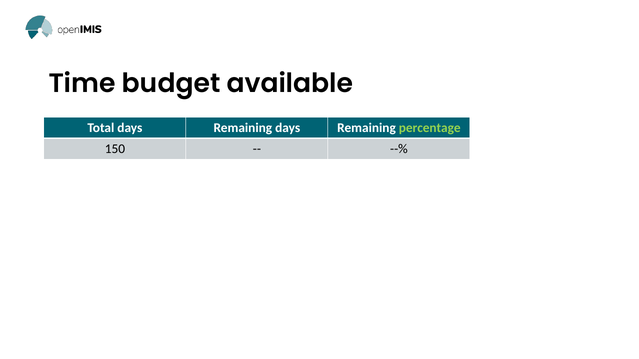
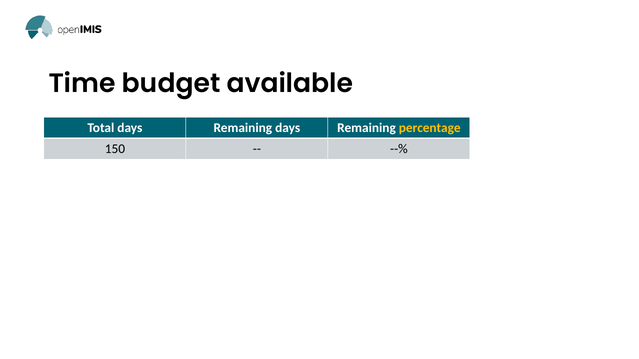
percentage colour: light green -> yellow (430, 128)
